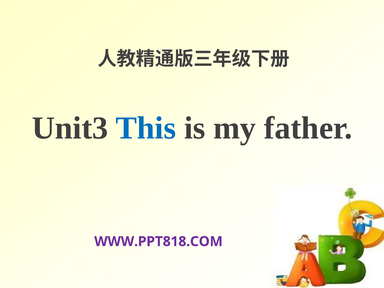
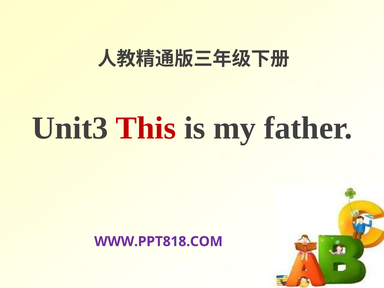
This colour: blue -> red (146, 128)
